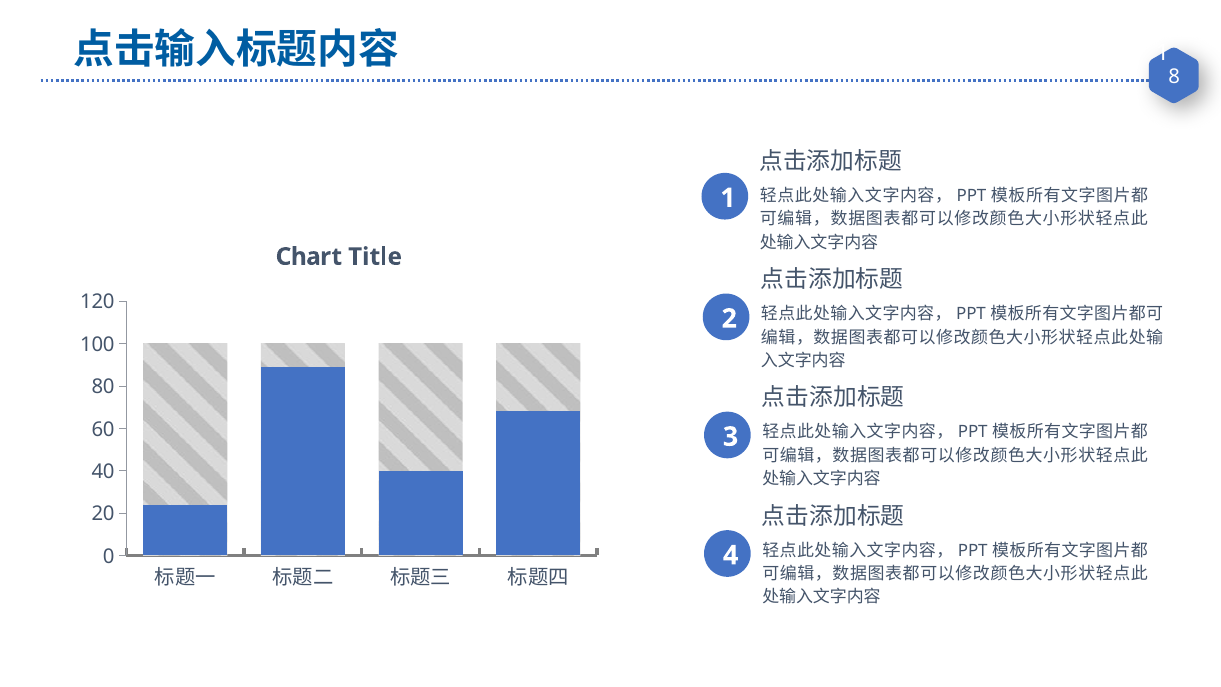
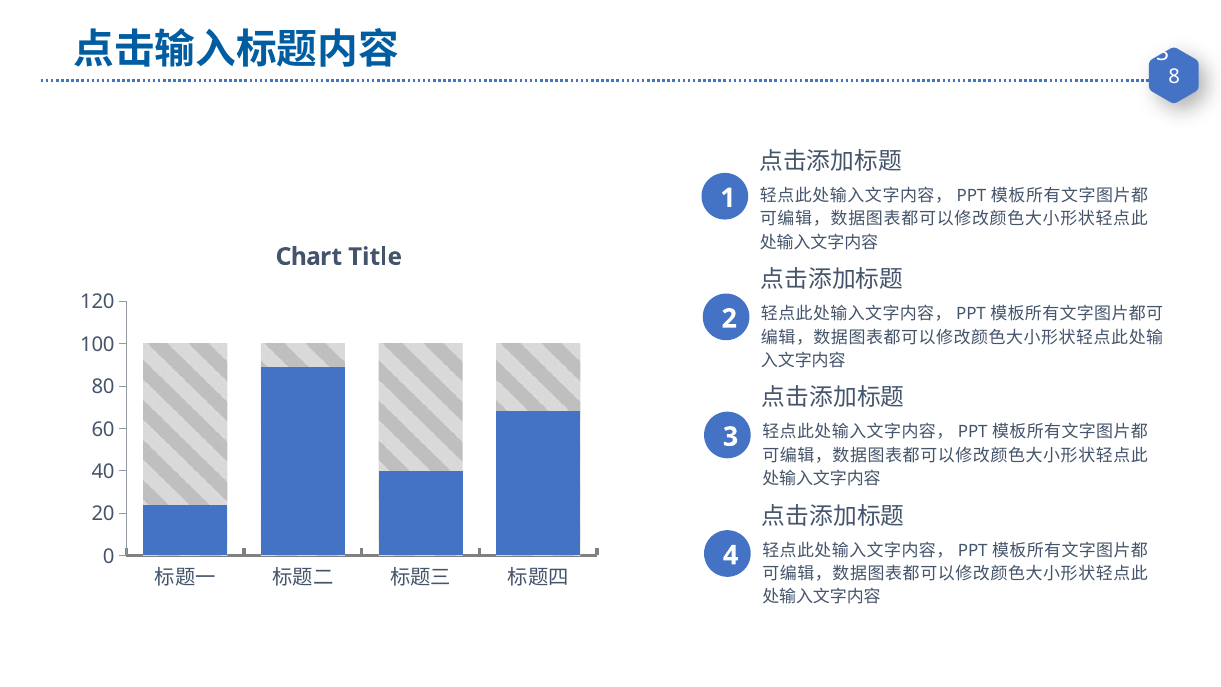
1: 1 -> 3 (1163, 53)
